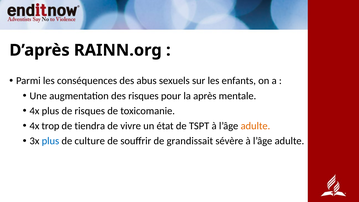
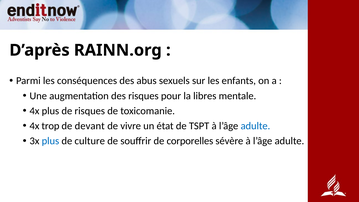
après: après -> libres (205, 96)
tiendra: tiendra -> devant (90, 126)
adulte colour: orange -> blue (255, 126)
grandissait: grandissait -> corporelles (190, 141)
